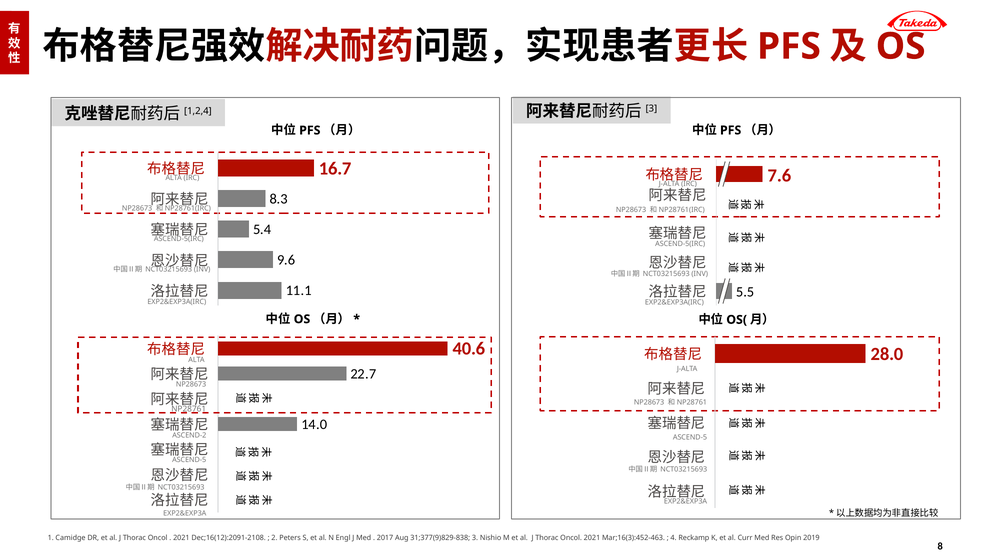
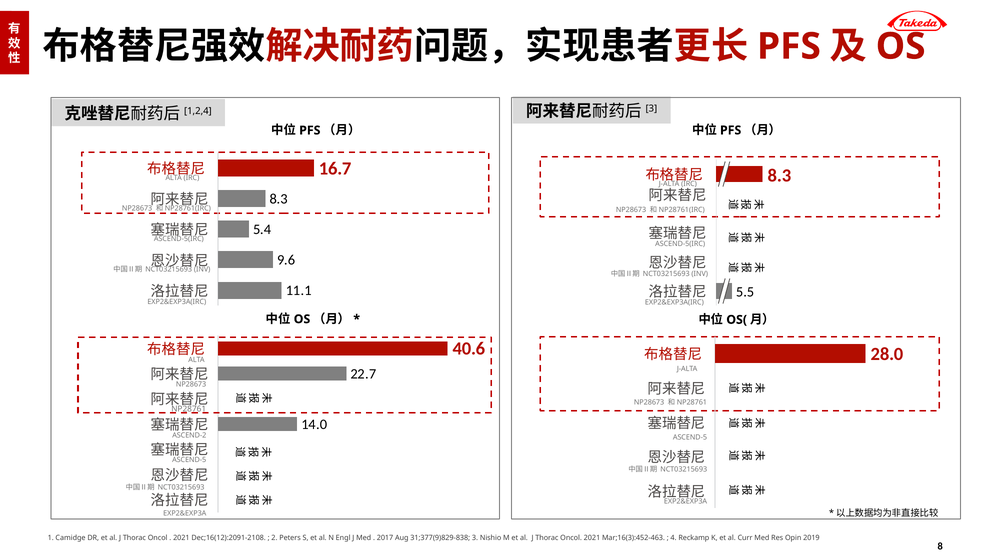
7.6: 7.6 -> 8.3 (779, 175)
